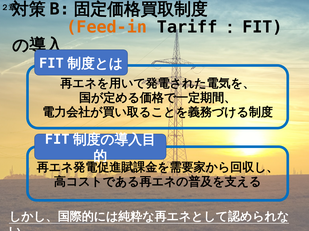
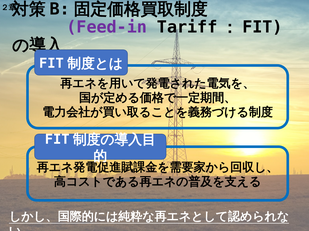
Feed-in colour: orange -> purple (107, 27)
